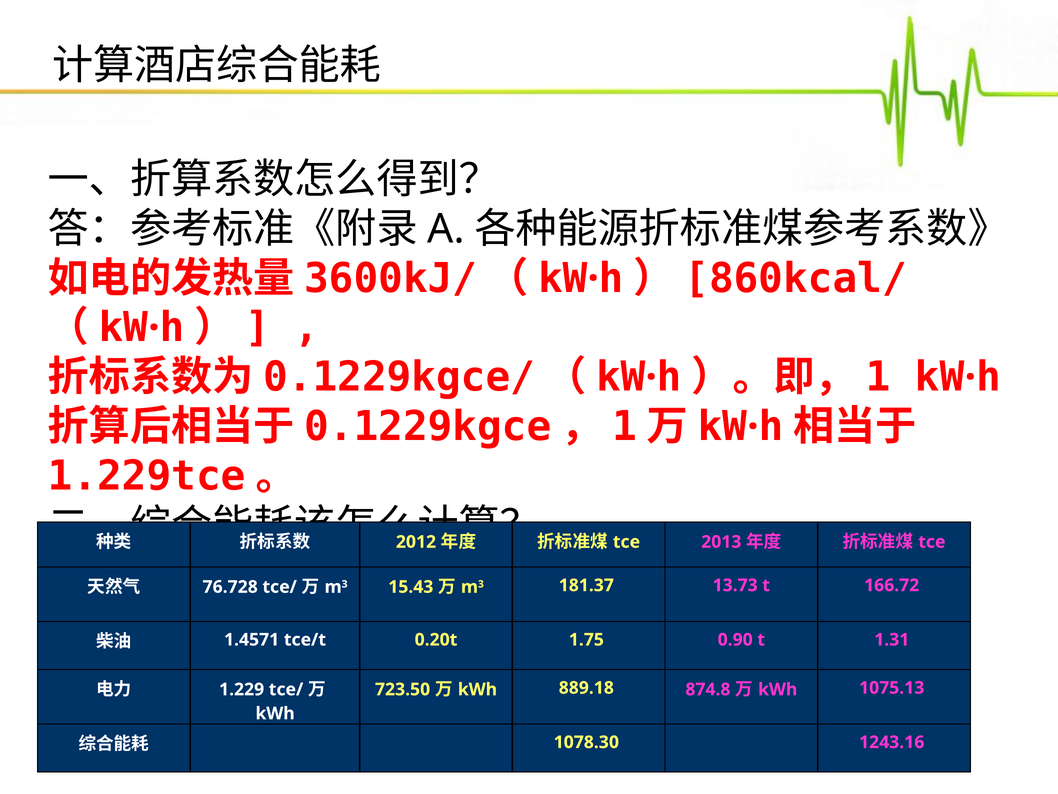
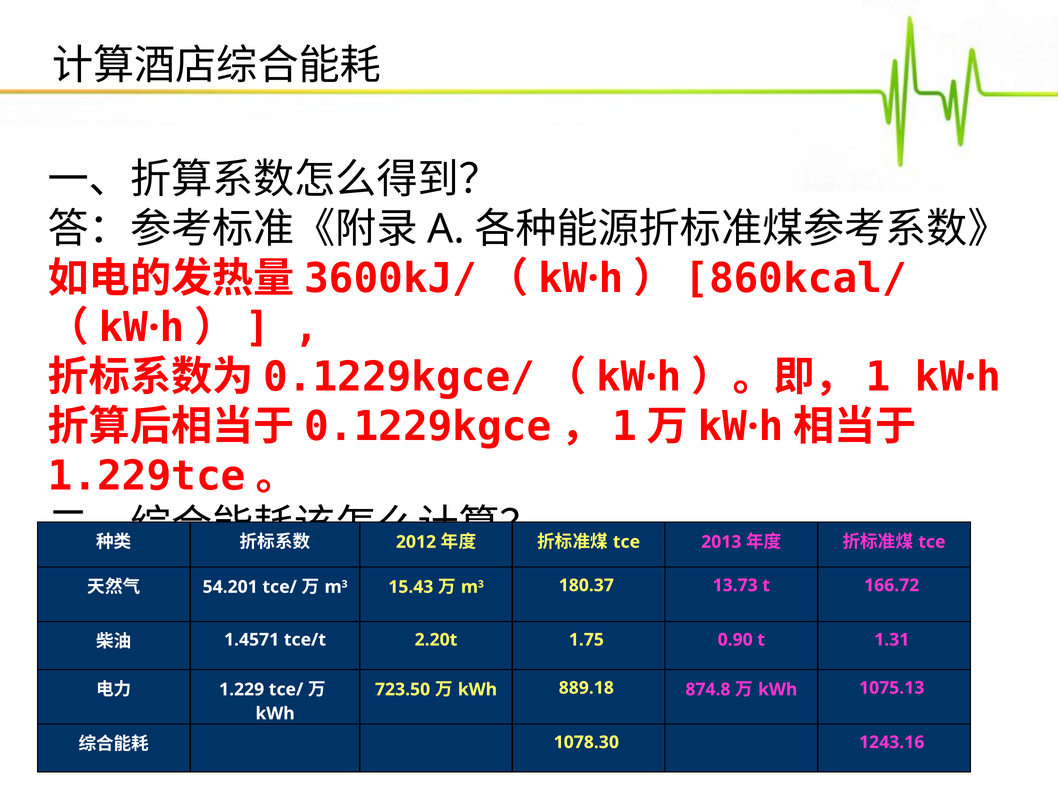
76.728: 76.728 -> 54.201 (230, 587)
181.37: 181.37 -> 180.37 (586, 585)
0.20t: 0.20t -> 2.20t (436, 639)
